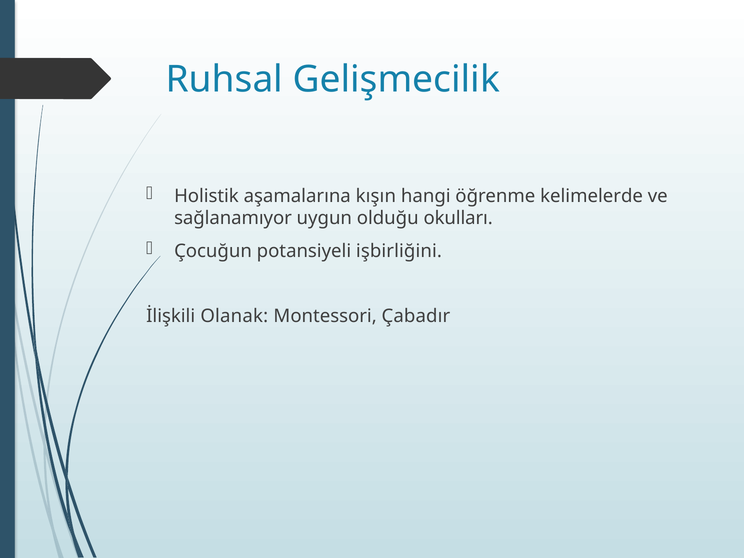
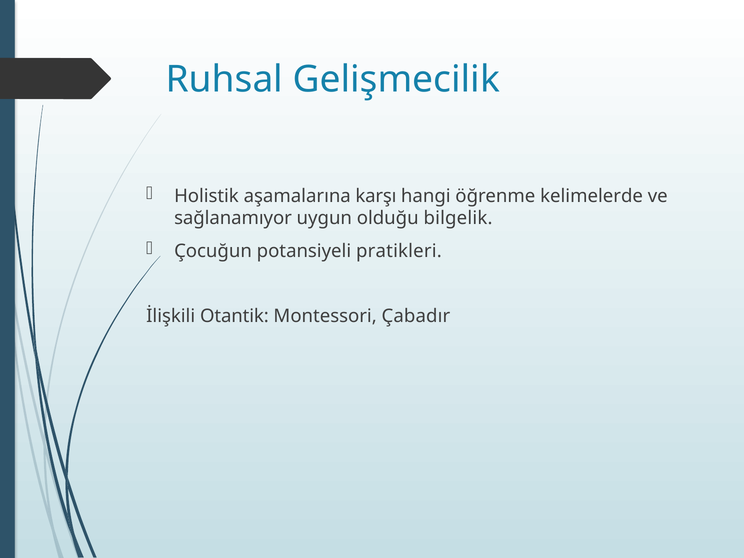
kışın: kışın -> karşı (376, 196)
okulları: okulları -> bilgelik (458, 218)
işbirliğini: işbirliğini -> pratikleri (399, 251)
Olanak: Olanak -> Otantik (234, 316)
